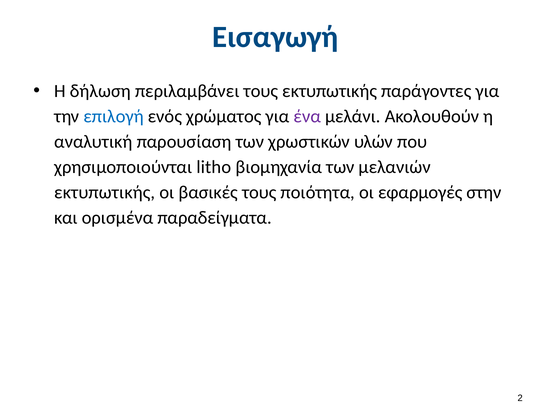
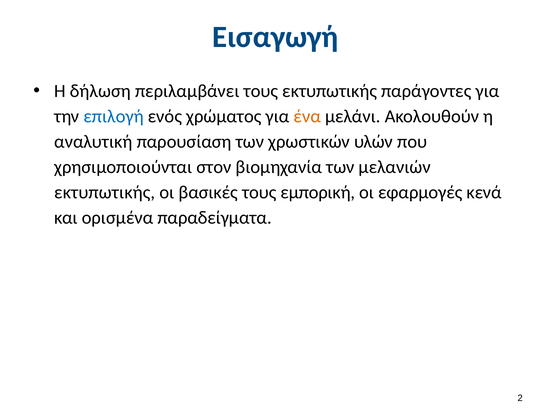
ένα colour: purple -> orange (307, 116)
litho: litho -> στον (214, 167)
ποιότητα: ποιότητα -> εμπορική (318, 192)
στην: στην -> κενά (484, 192)
